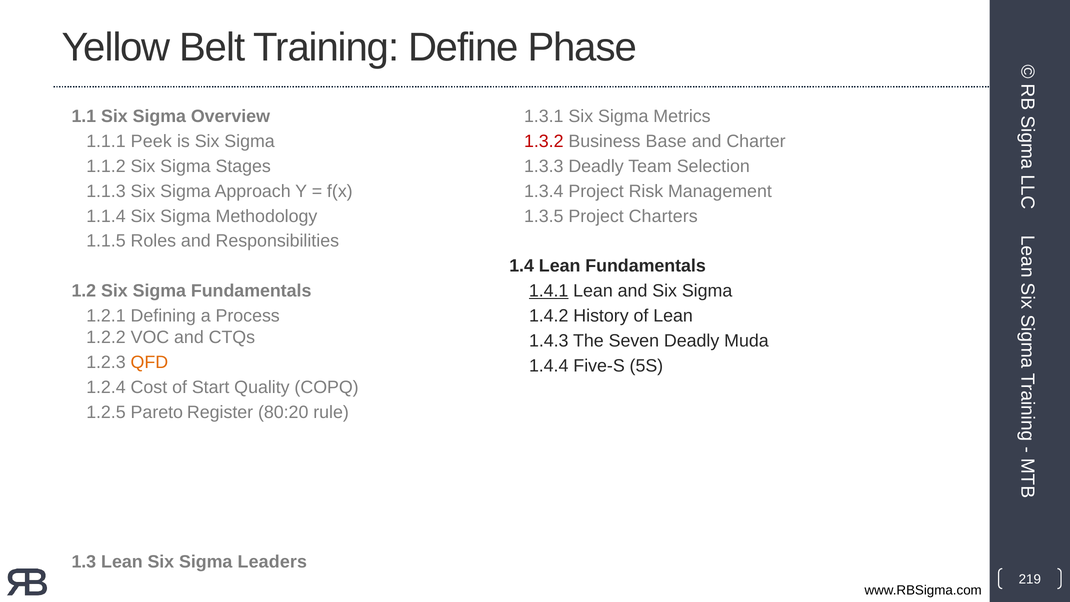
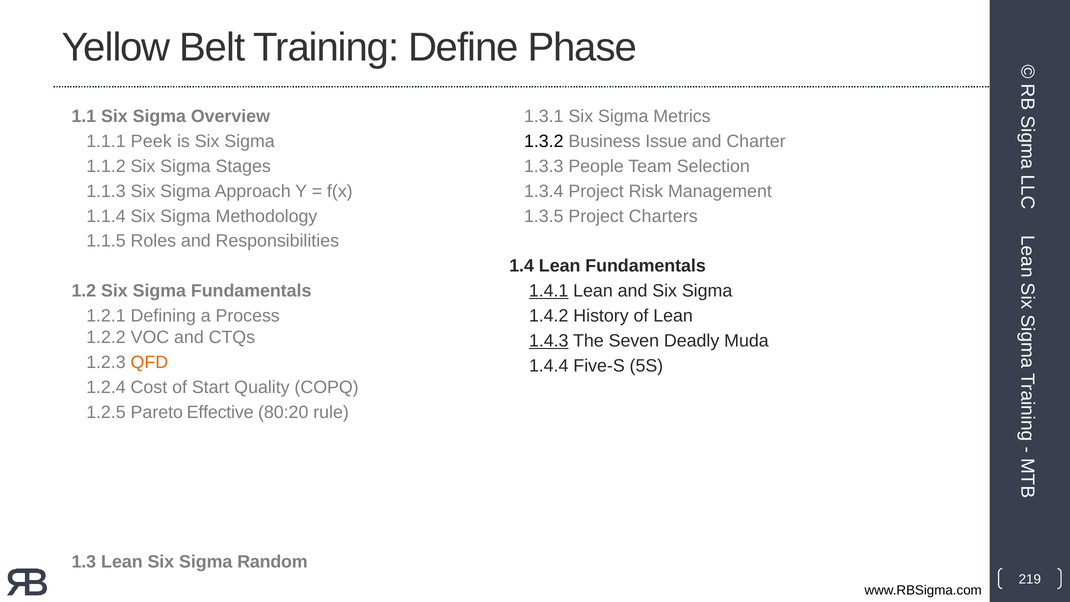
1.3.2 colour: red -> black (544, 141)
Base: Base -> Issue (666, 141)
1.3.3 Deadly: Deadly -> People (596, 166)
1.4.3 underline: none -> present (549, 341)
Register: Register -> Effective (220, 412)
Leaders: Leaders -> Random (272, 562)
